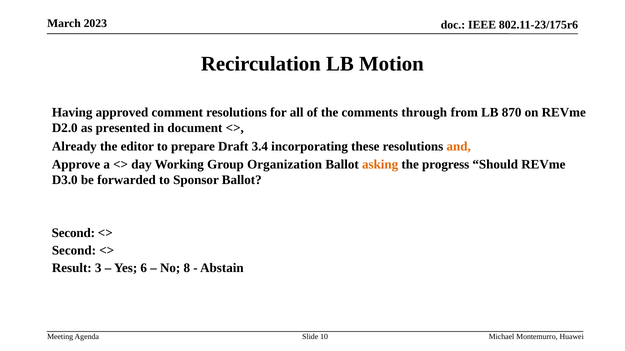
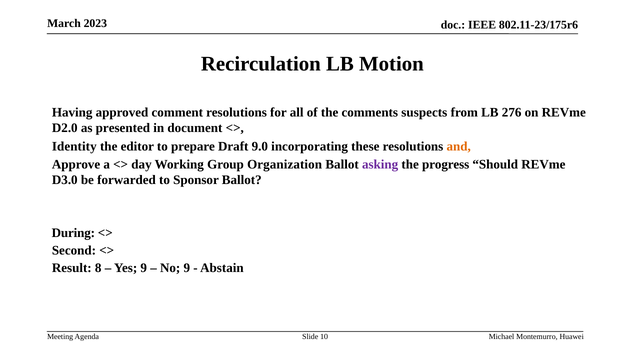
through: through -> suspects (424, 113)
870: 870 -> 276 (512, 113)
Already: Already -> Identity (74, 147)
3.4: 3.4 -> 9.0 (260, 147)
asking colour: orange -> purple (380, 165)
Second: Second -> During (73, 233)
3: 3 -> 8 (98, 268)
Yes 6: 6 -> 9 (144, 268)
No 8: 8 -> 9 (187, 268)
